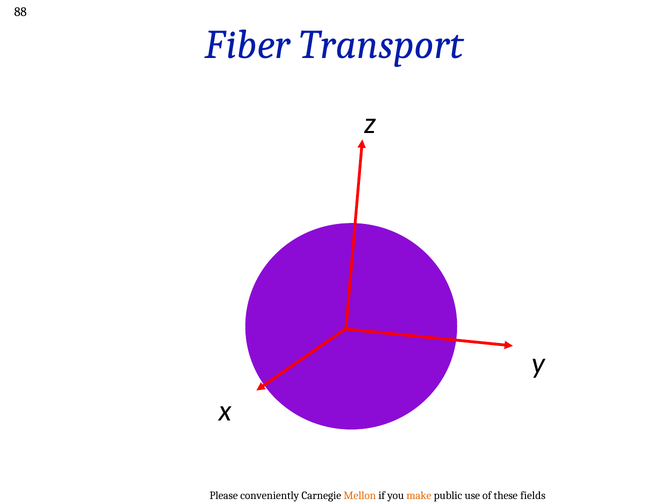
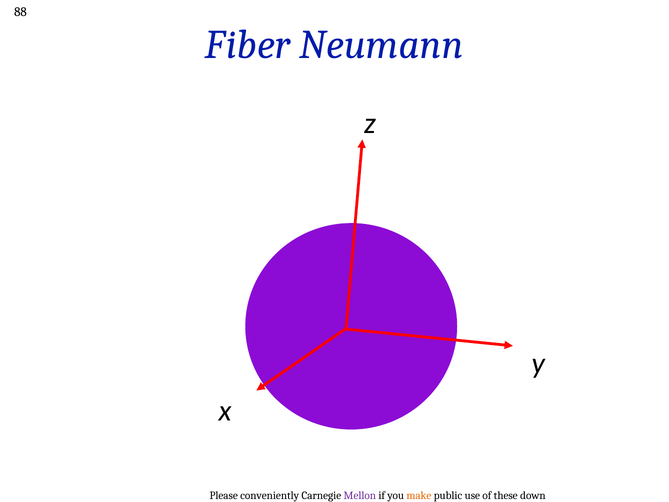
Transport: Transport -> Neumann (381, 45)
Mellon colour: orange -> purple (360, 495)
fields: fields -> down (533, 495)
